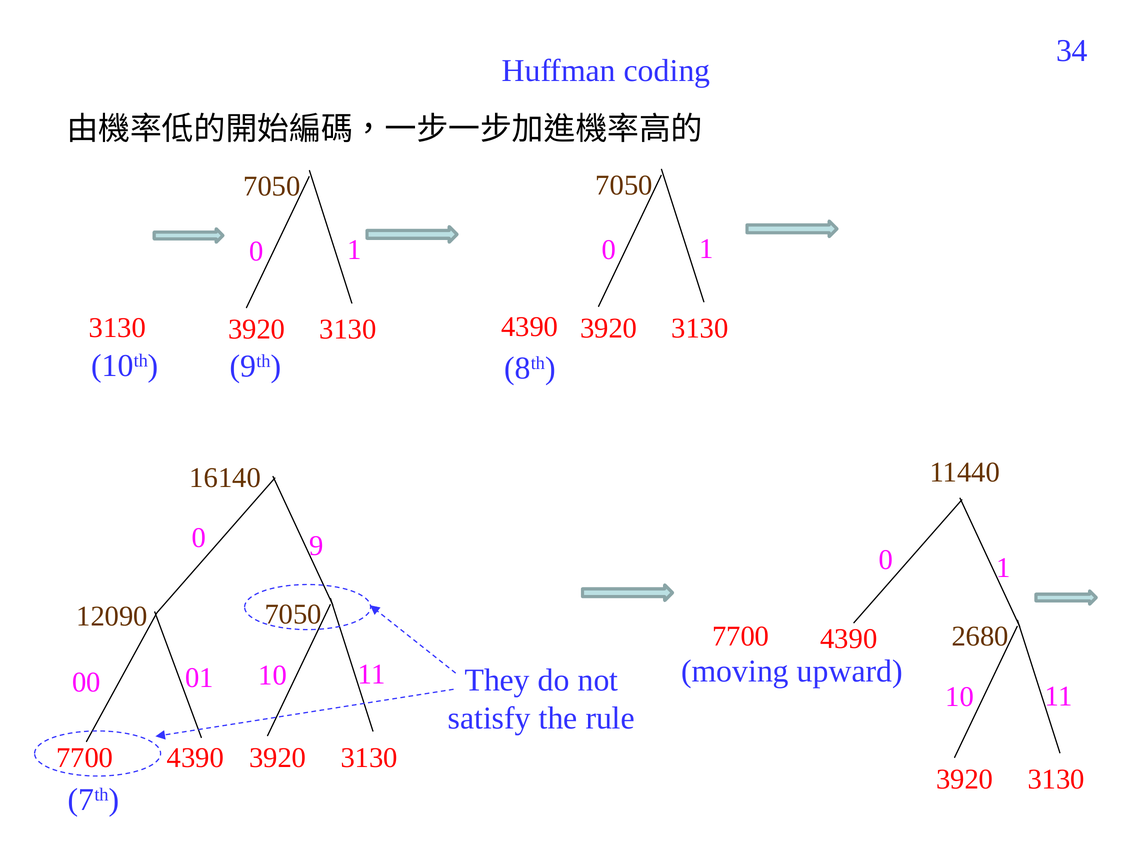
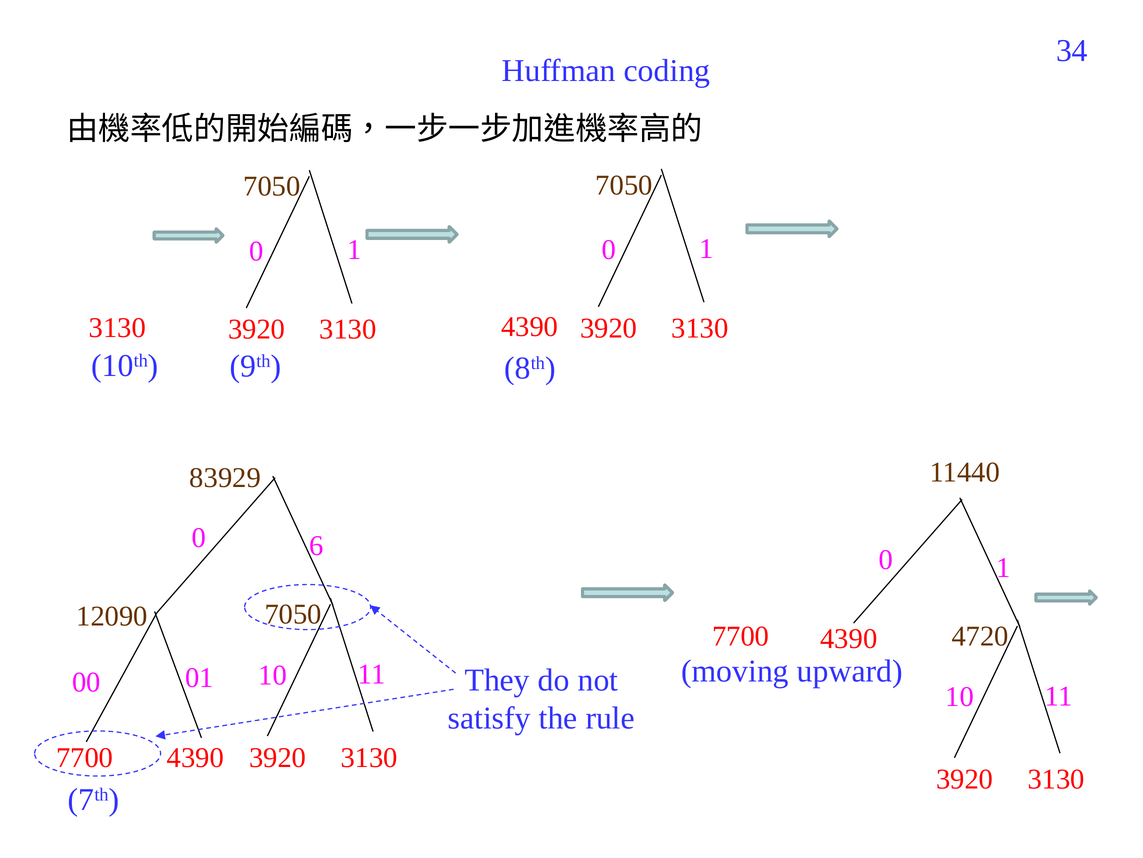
16140: 16140 -> 83929 (225, 478)
9: 9 -> 6 (316, 546)
2680: 2680 -> 4720 (980, 636)
